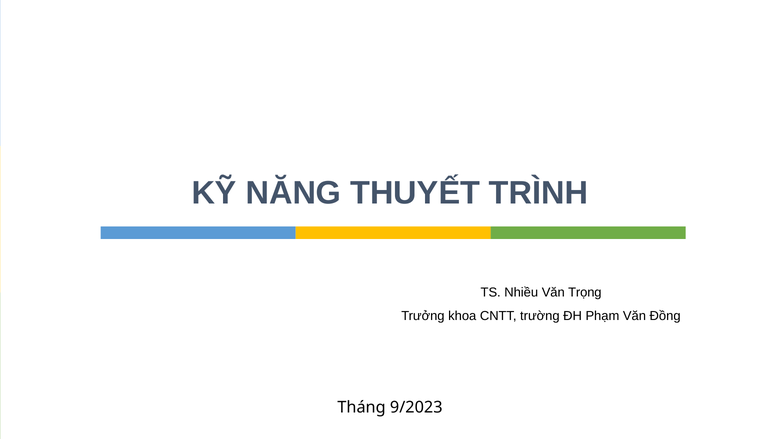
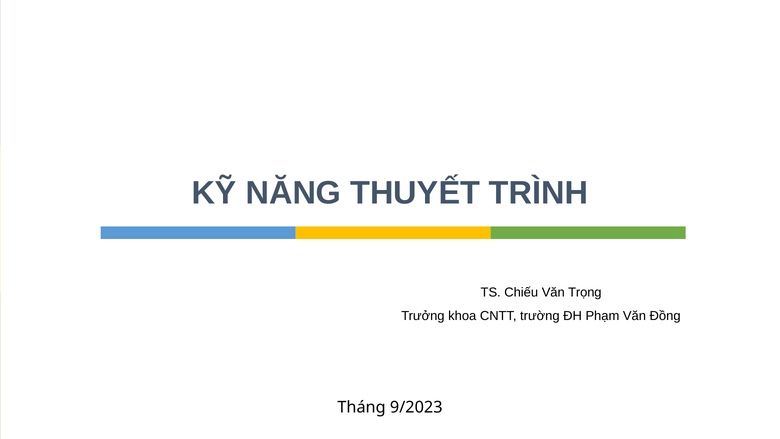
Nhiều: Nhiều -> Chiếu (521, 292)
